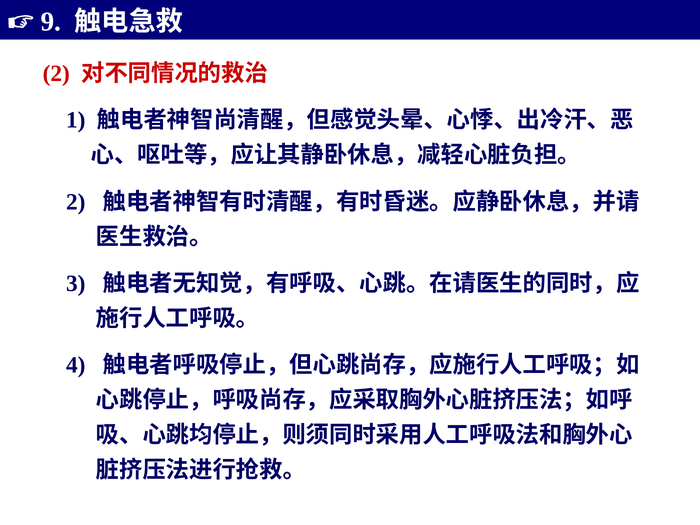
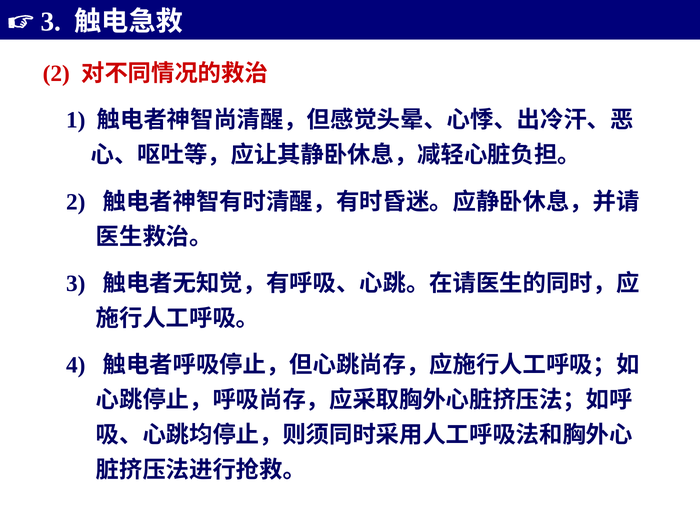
9: 9 -> 3 (51, 22)
